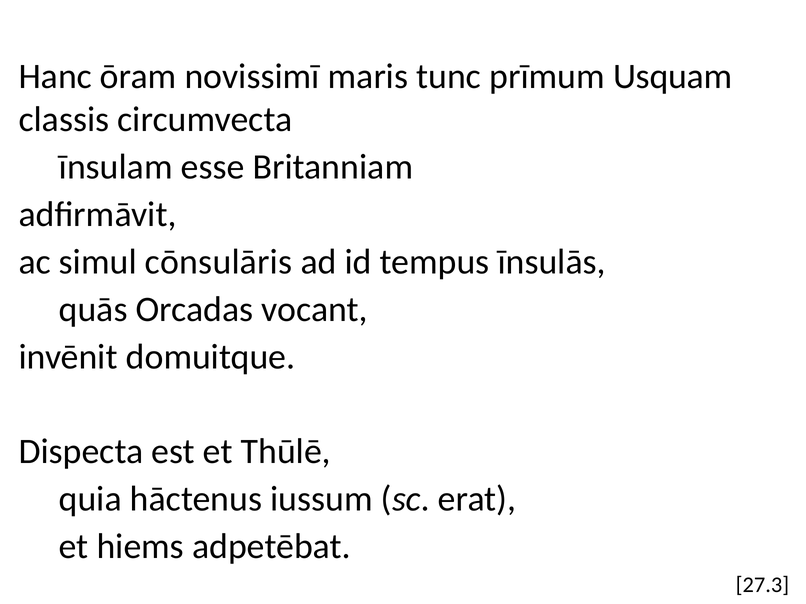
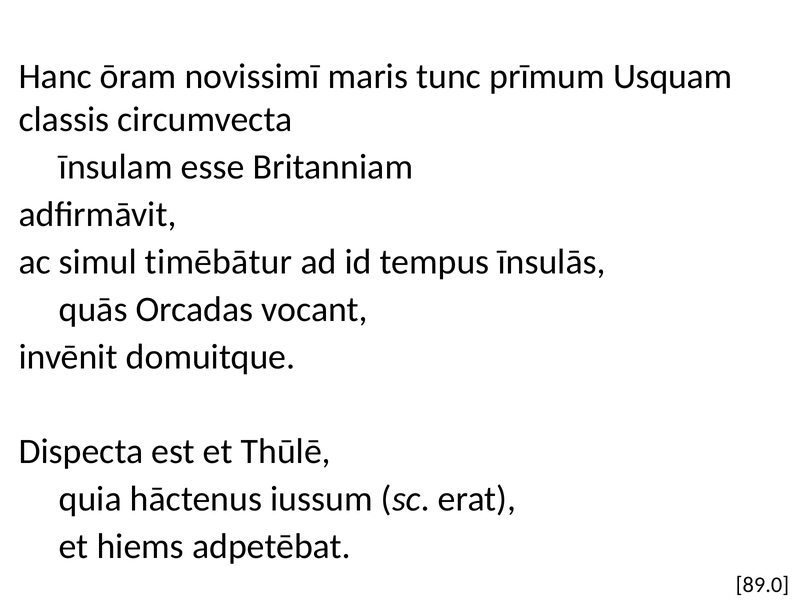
cōnsulāris: cōnsulāris -> timēbātur (219, 262)
27.3: 27.3 -> 89.0 (762, 585)
